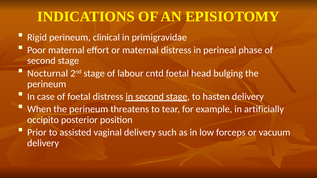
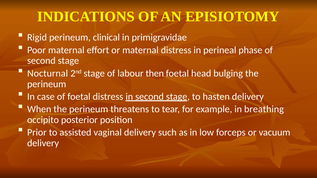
cntd: cntd -> then (155, 73)
artificially: artificially -> breathing (264, 109)
